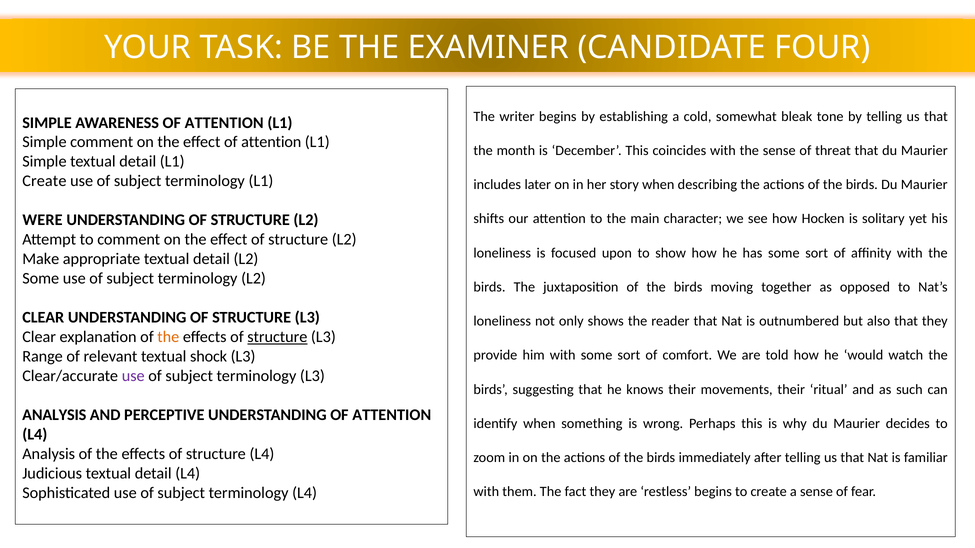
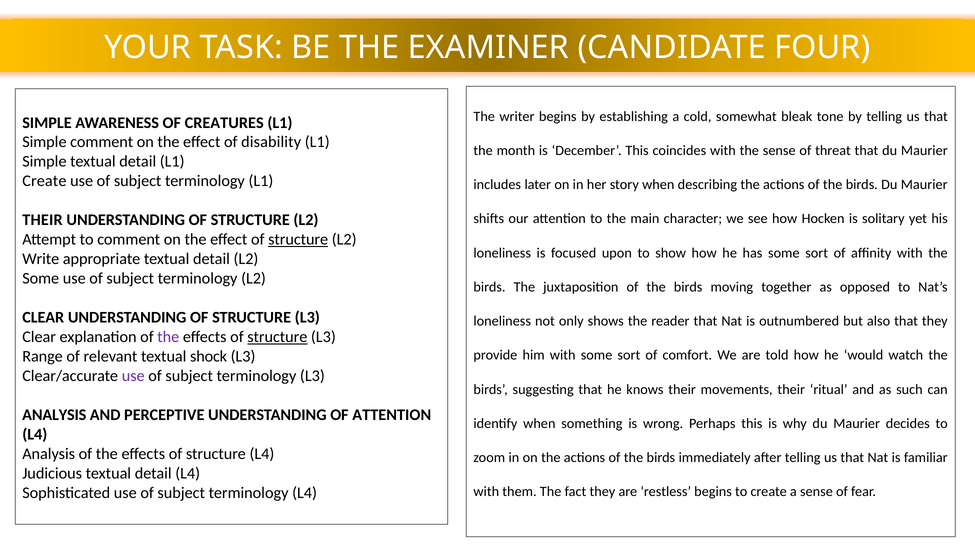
AWARENESS OF ATTENTION: ATTENTION -> CREATURES (224, 123)
effect of attention: attention -> disability (271, 142)
WERE: WERE -> THEIR (43, 220)
structure underline: none -> present (298, 240)
Make: Make -> Write (41, 259)
the colour: orange -> purple (168, 337)
